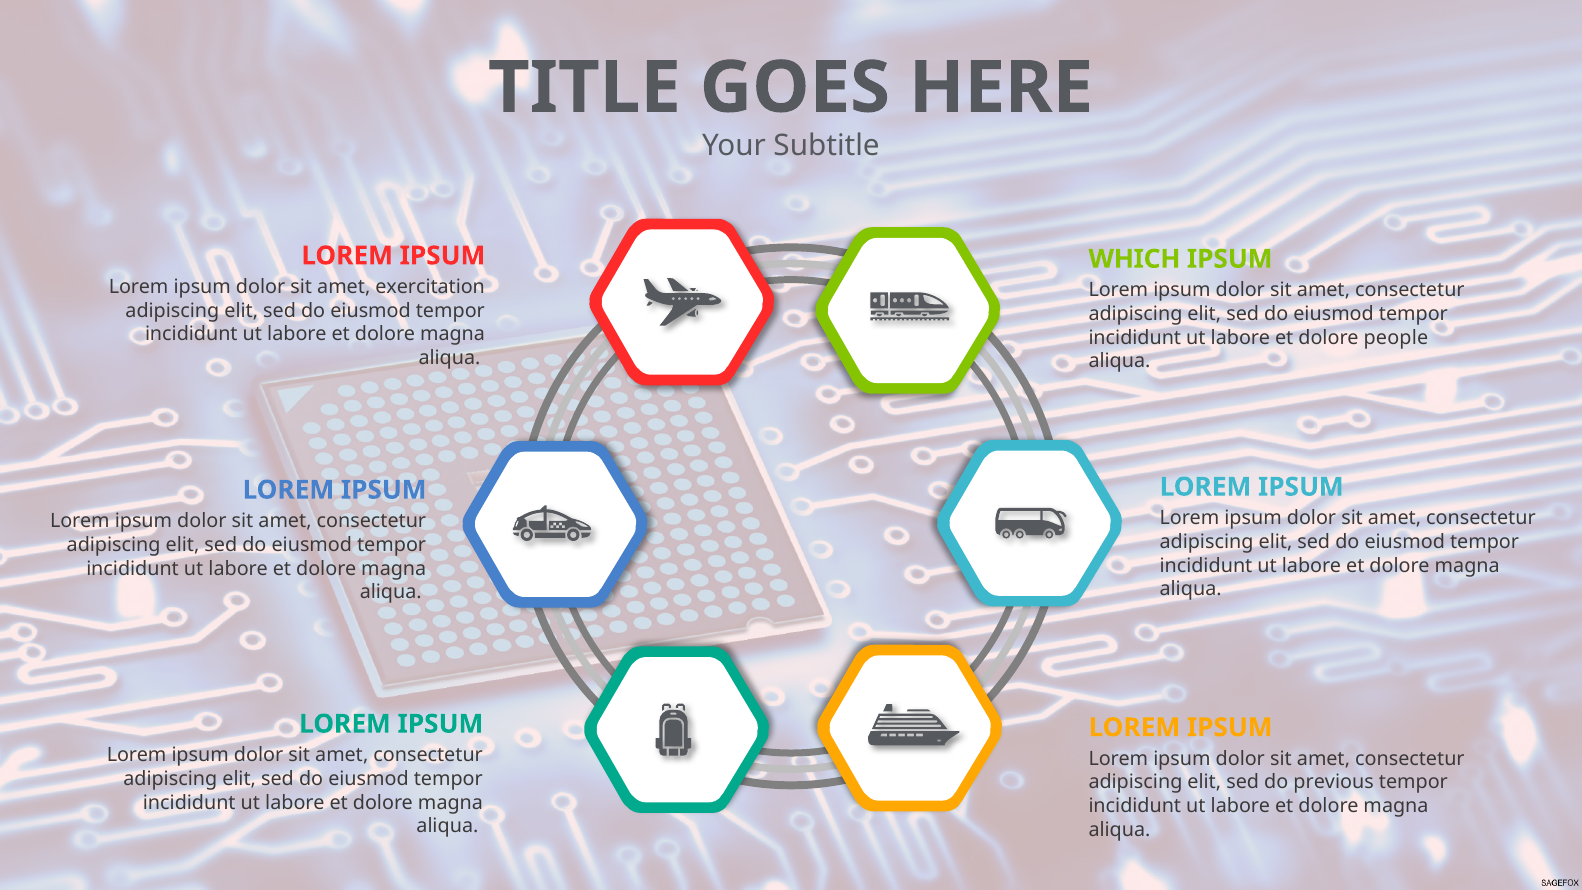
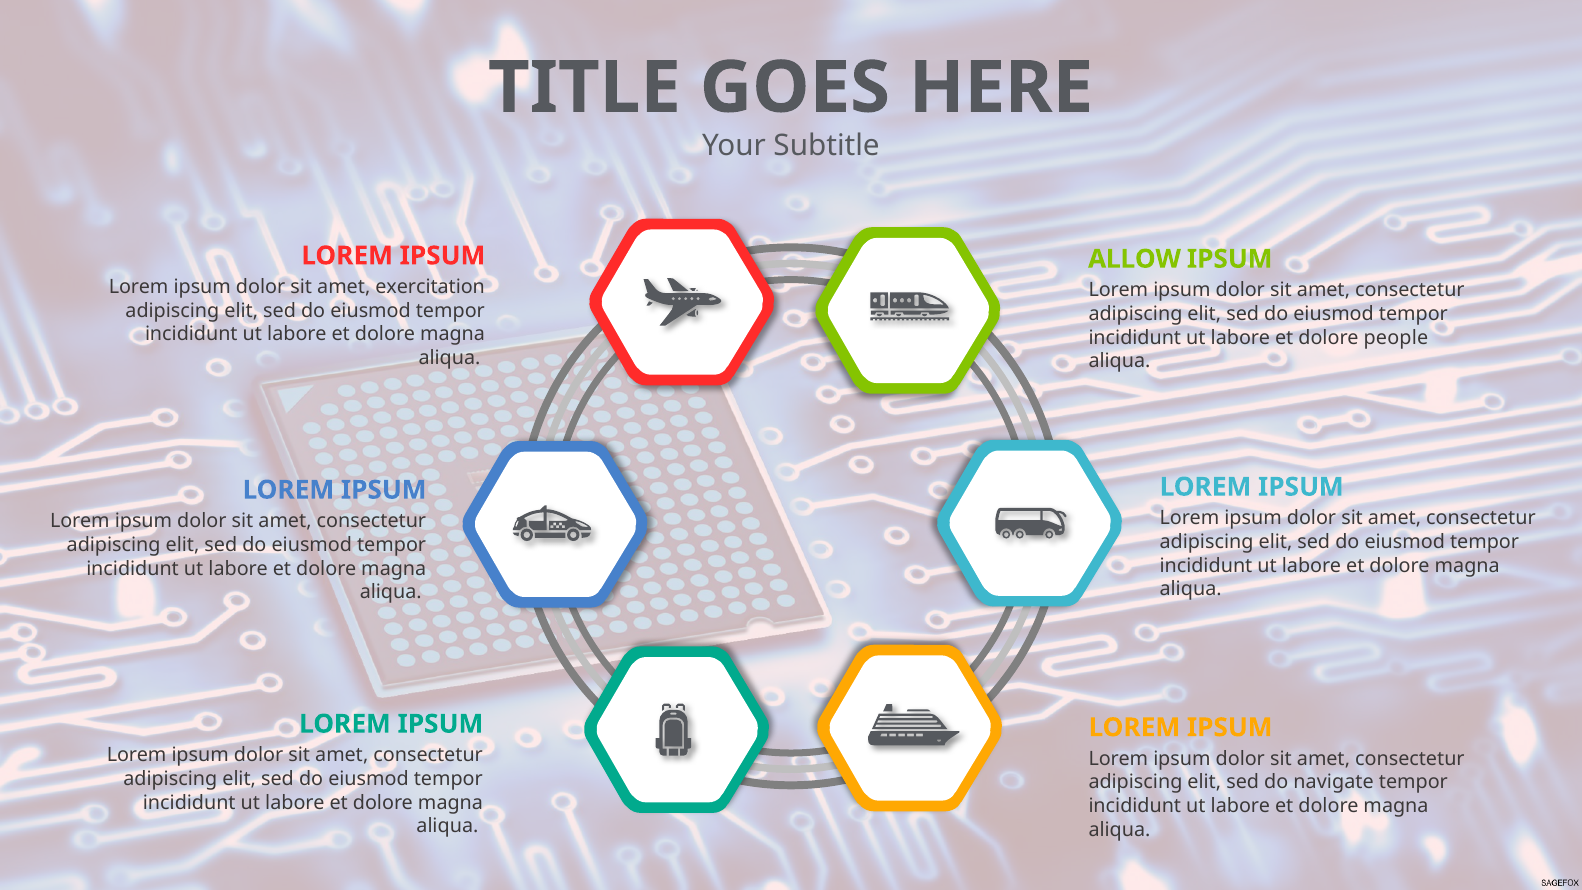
WHICH: WHICH -> ALLOW (1134, 259)
previous: previous -> navigate (1334, 782)
